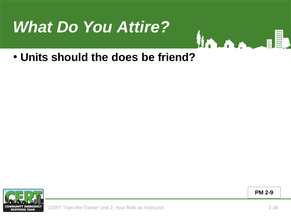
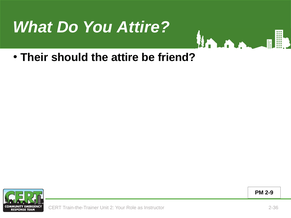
Units: Units -> Their (34, 57)
the does: does -> attire (125, 57)
